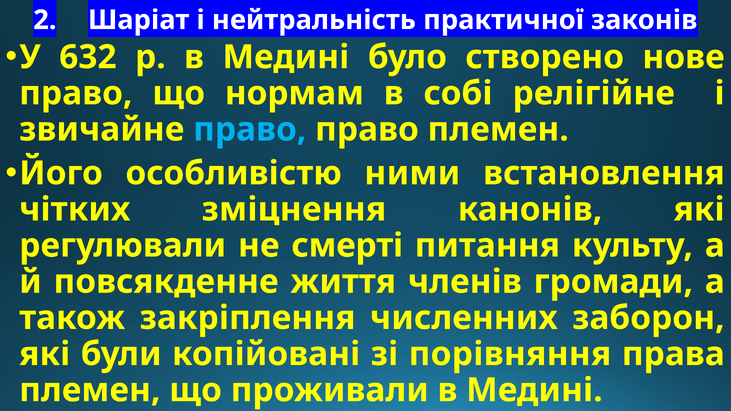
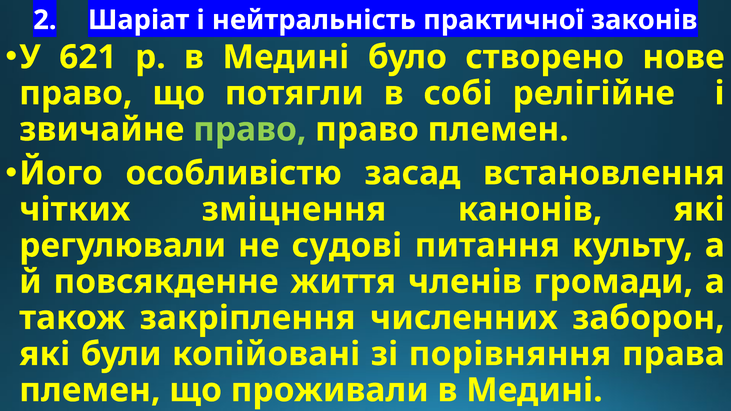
632: 632 -> 621 (88, 57)
нормам: нормам -> потягли (294, 93)
право colour: light blue -> light green (250, 130)
ними: ними -> засад (412, 173)
смерті: смерті -> судові (347, 246)
